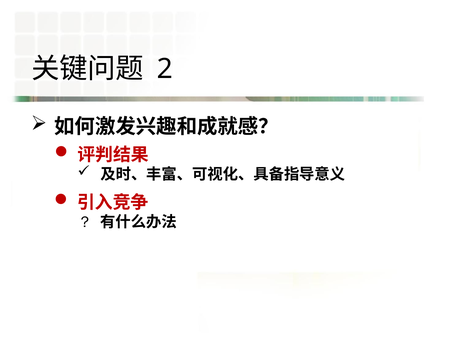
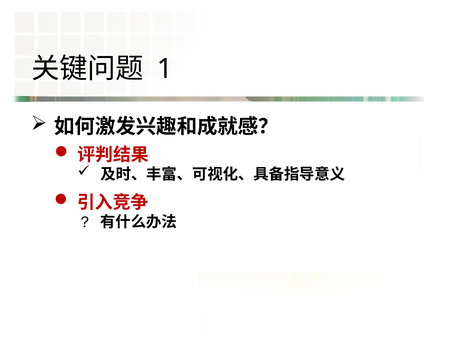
2: 2 -> 1 (165, 69)
